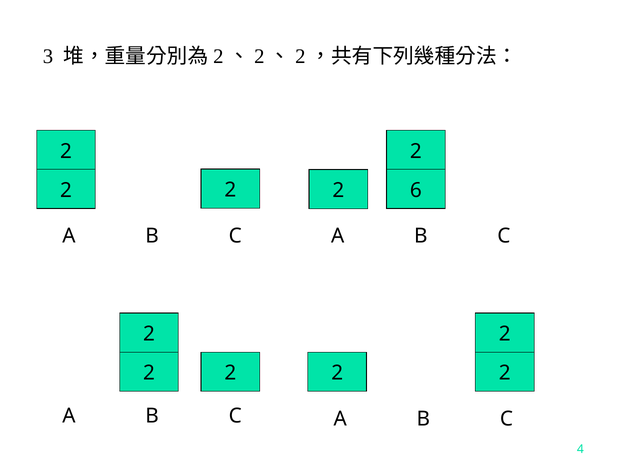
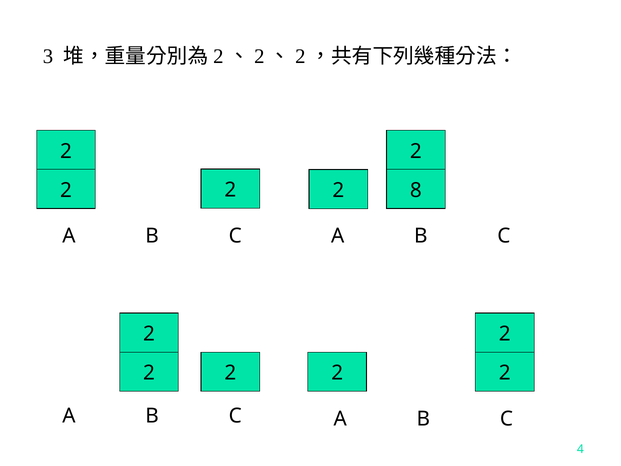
6: 6 -> 8 (416, 190)
